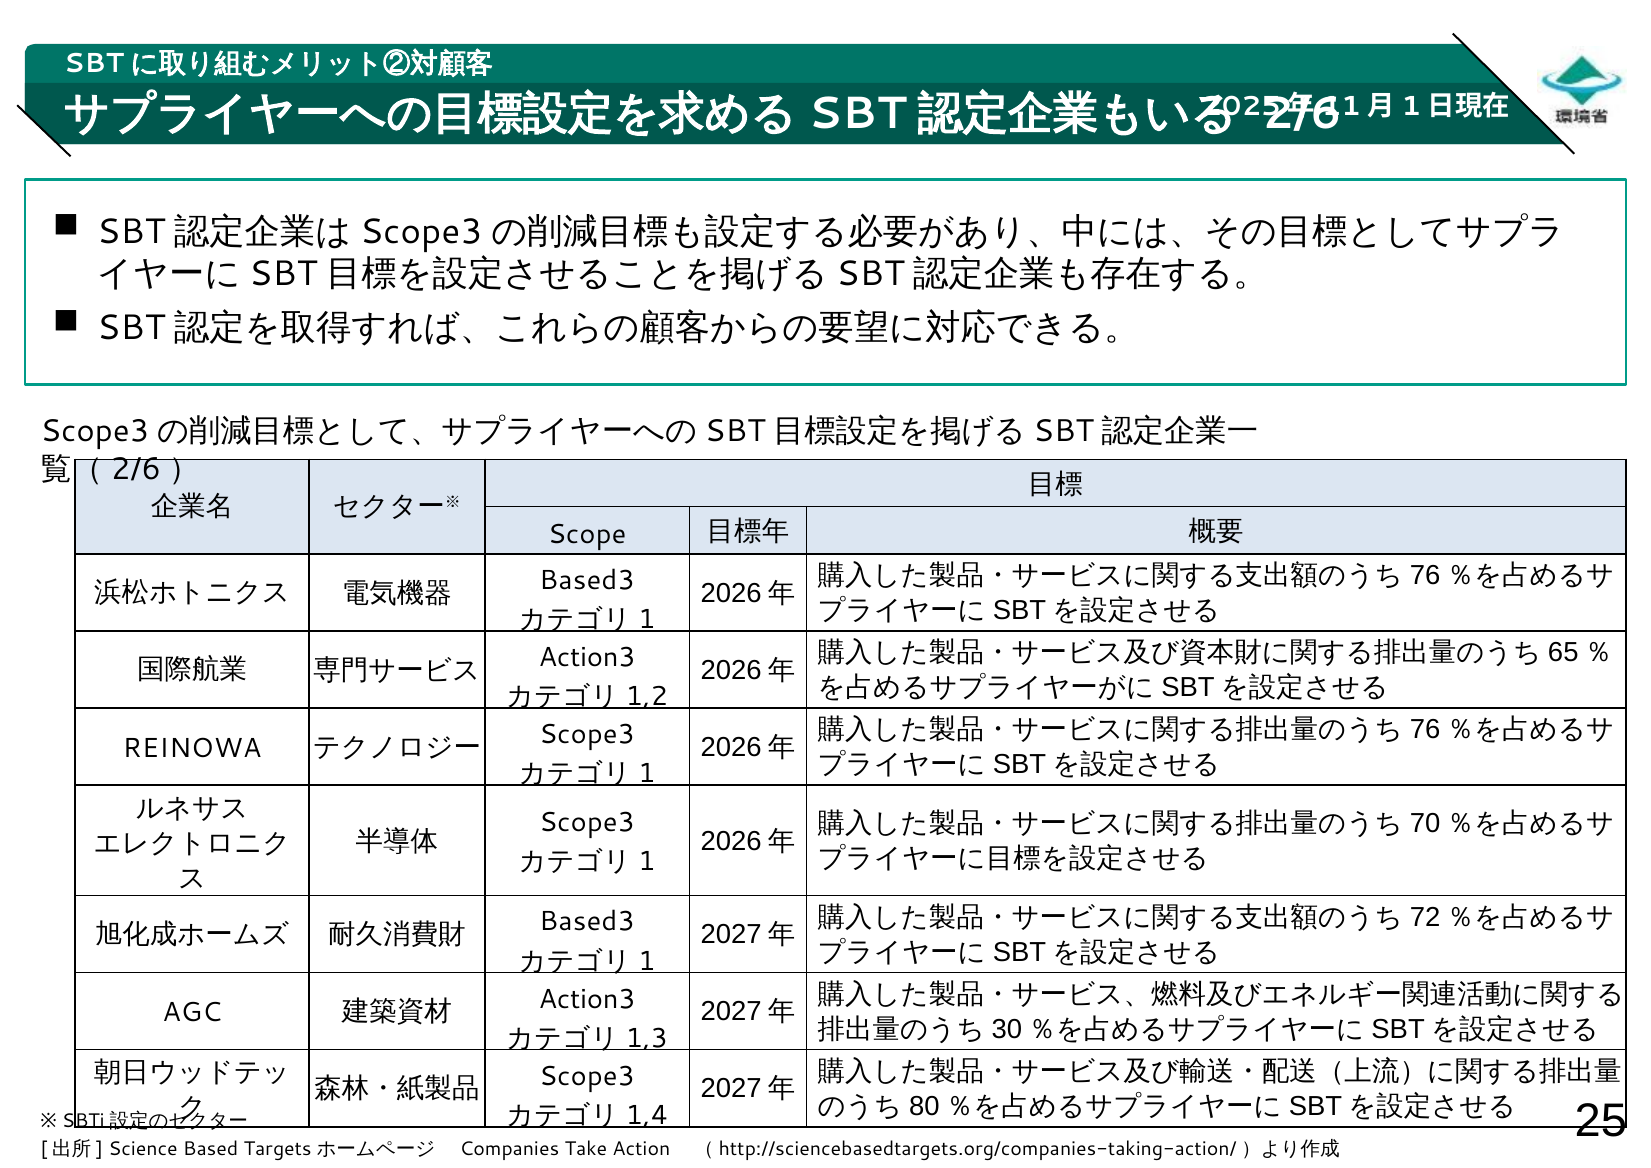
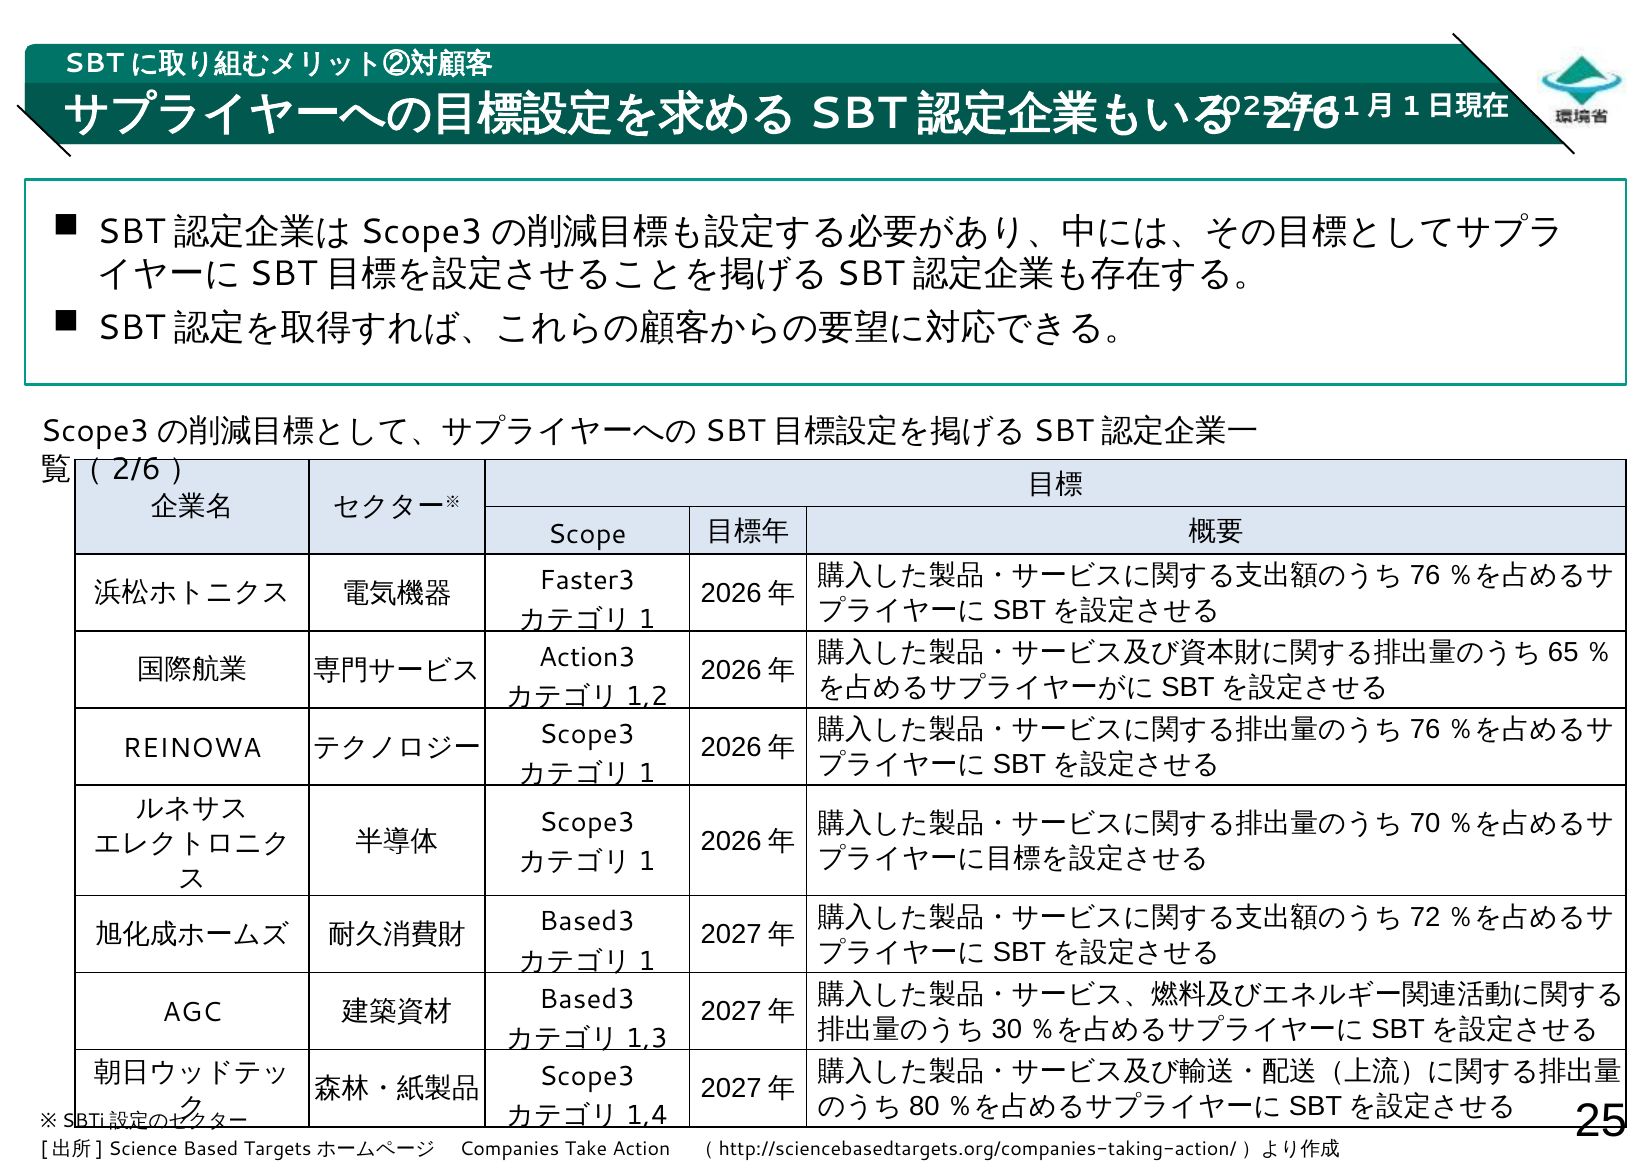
Based3: Based3 -> Faster3 (587, 580)
Action3: Action3 -> Based3 (587, 999)
